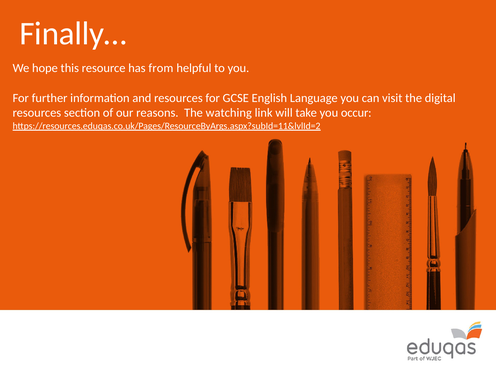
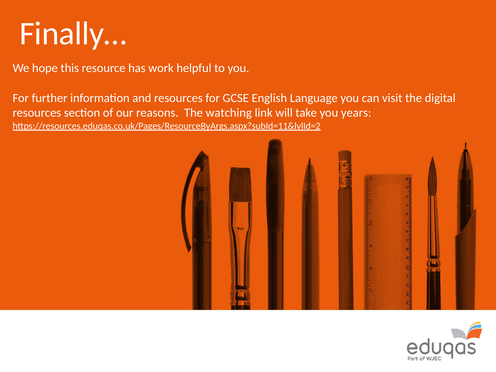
from: from -> work (161, 68)
occur: occur -> years (356, 113)
